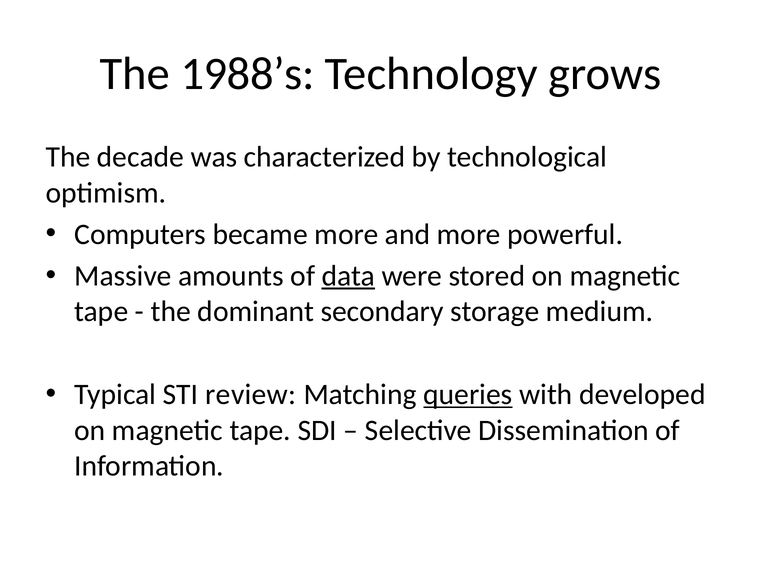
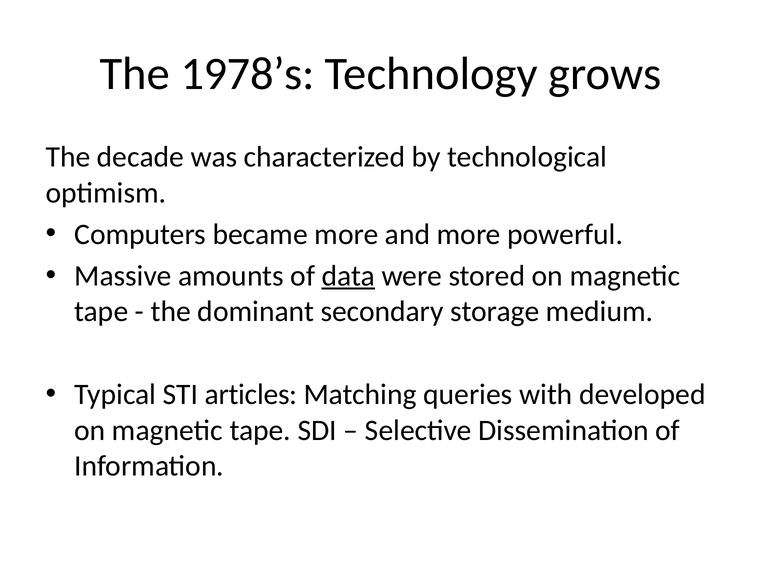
1988’s: 1988’s -> 1978’s (248, 74)
review: review -> articles (251, 394)
queries underline: present -> none (468, 394)
